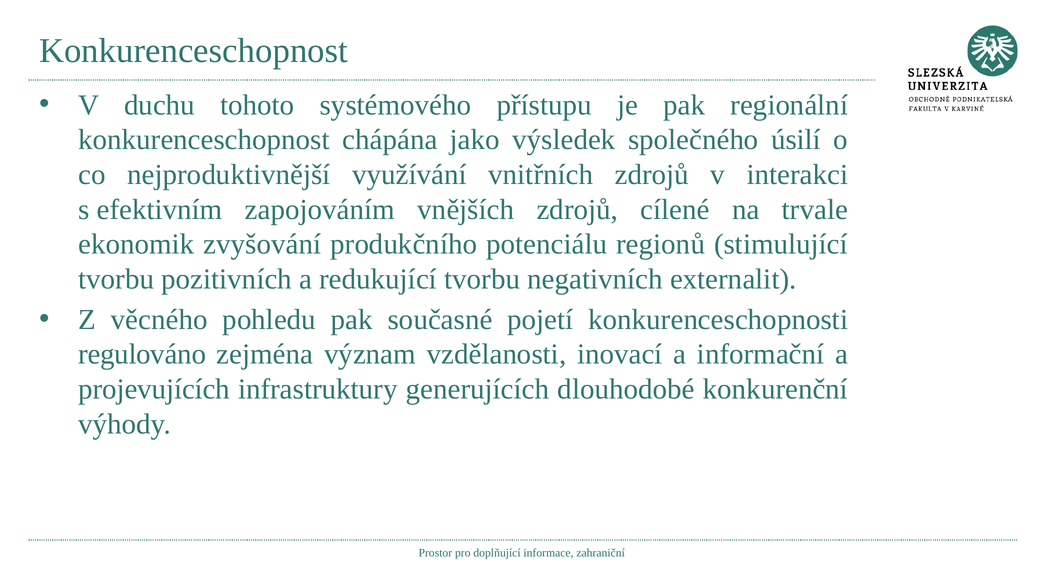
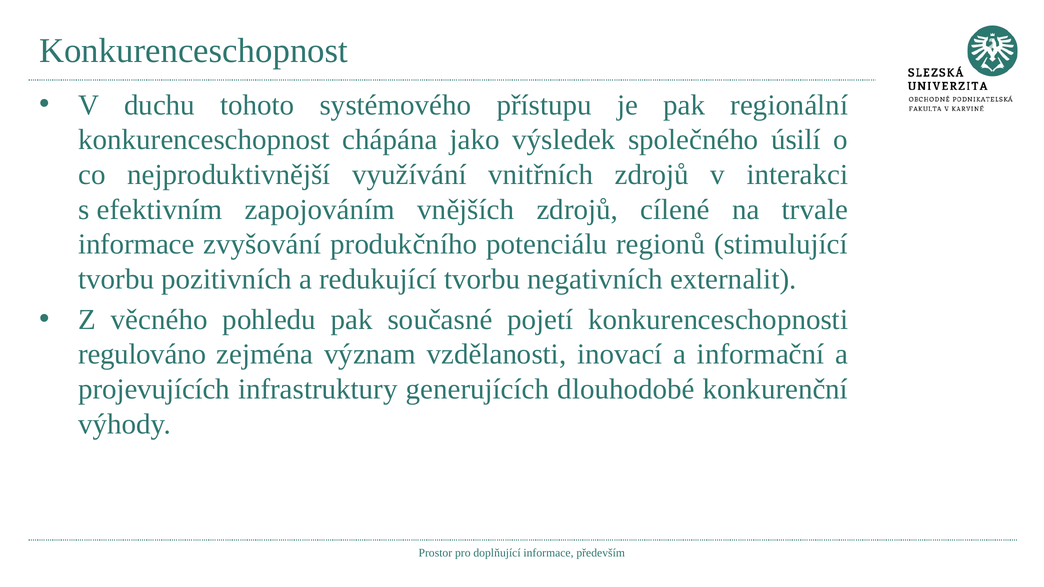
ekonomik: ekonomik -> informace (136, 244)
zahraniční: zahraniční -> především (601, 553)
